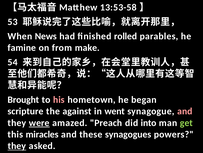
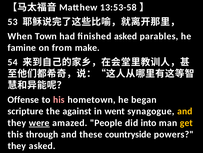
News: News -> Town (46, 36)
finished rolled: rolled -> asked (126, 36)
Brought: Brought -> Offense (23, 99)
and colour: pink -> yellow (185, 111)
Preach: Preach -> People (106, 122)
get colour: light green -> yellow (186, 122)
miracles: miracles -> through (42, 134)
synagogues: synagogues -> countryside (128, 134)
they underline: present -> none (17, 145)
